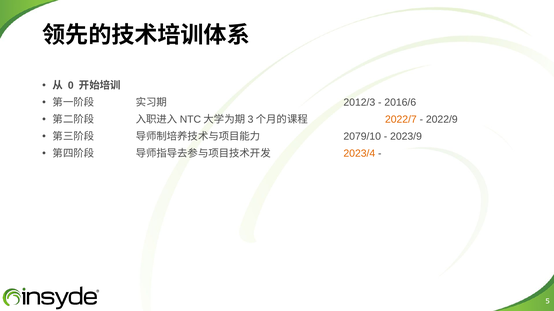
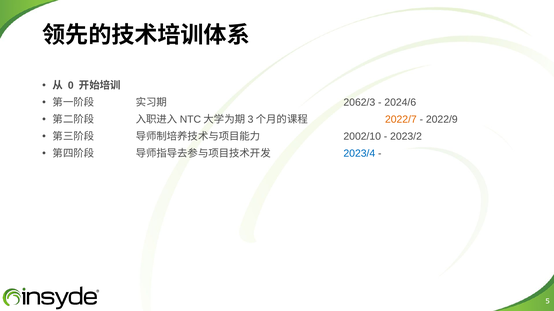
2012/3: 2012/3 -> 2062/3 (359, 103)
2016/6: 2016/6 -> 2024/6 (400, 103)
2079/10: 2079/10 -> 2002/10 (362, 137)
2023/9: 2023/9 -> 2023/2 (406, 137)
2023/4 colour: orange -> blue (359, 154)
